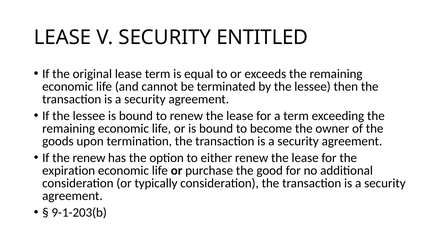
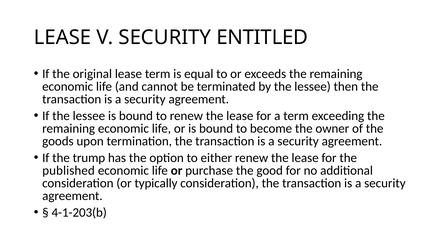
the renew: renew -> trump (89, 158)
expiration: expiration -> published (69, 170)
9-1-203(b: 9-1-203(b -> 4-1-203(b (79, 212)
